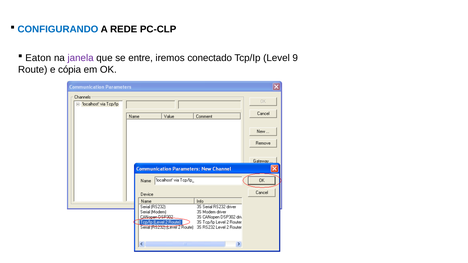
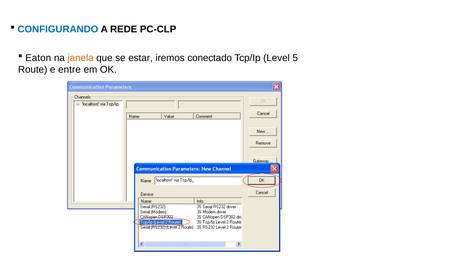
janela colour: purple -> orange (81, 58)
entre: entre -> estar (141, 58)
9: 9 -> 5 (295, 58)
cópia: cópia -> entre (70, 70)
